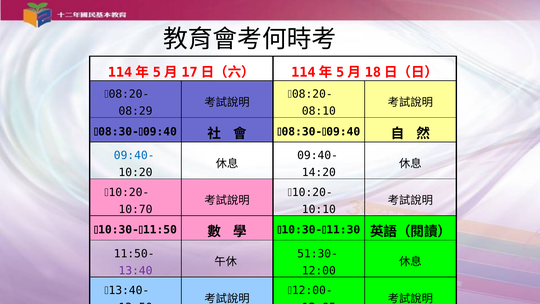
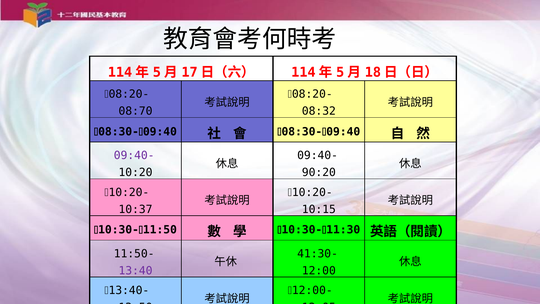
08:29: 08:29 -> 08:70 (136, 111)
08:10: 08:10 -> 08:32 (319, 111)
09:40- colour: blue -> purple (134, 155)
14:20: 14:20 -> 90:20 (319, 172)
10:70: 10:70 -> 10:37 (136, 209)
10:10: 10:10 -> 10:15 (319, 209)
51:30-: 51:30- -> 41:30- (318, 253)
